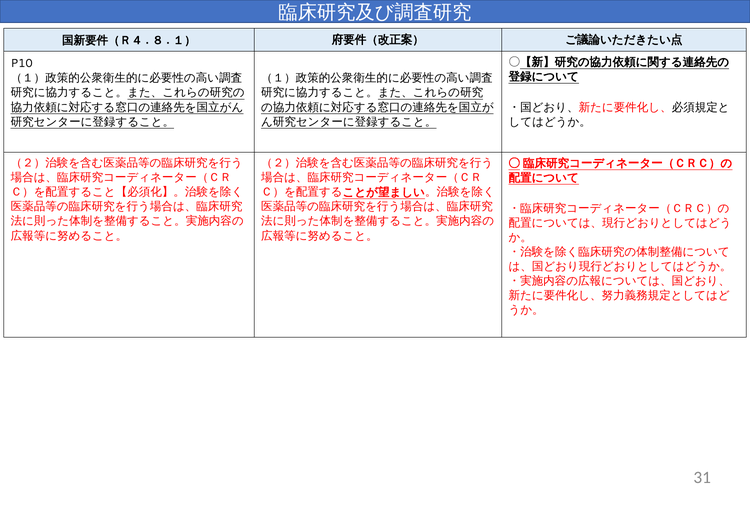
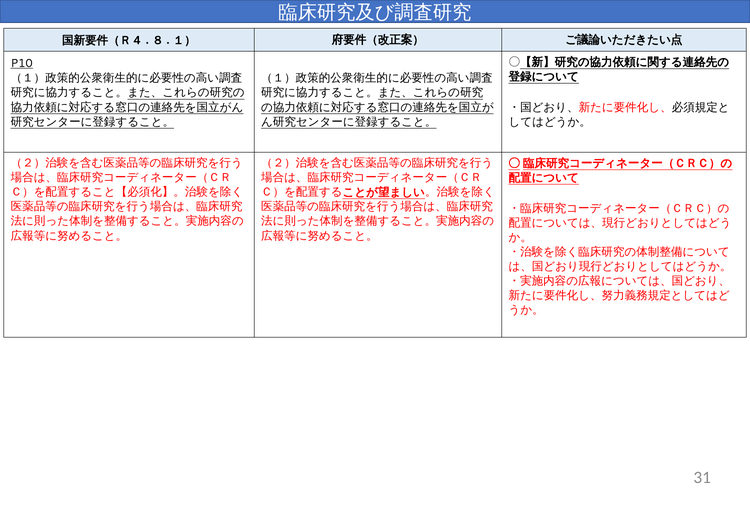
P10 underline: none -> present (22, 63)
